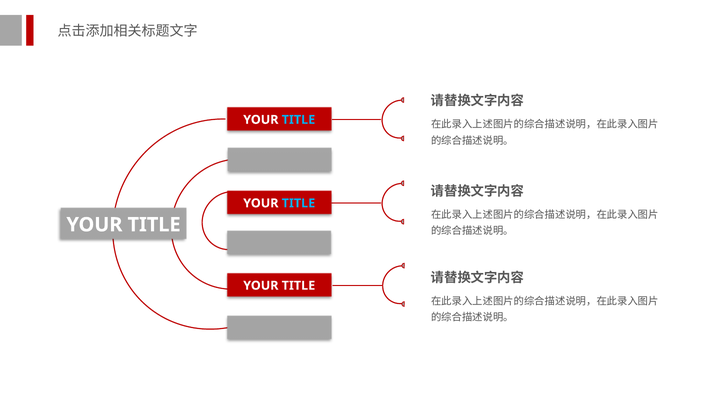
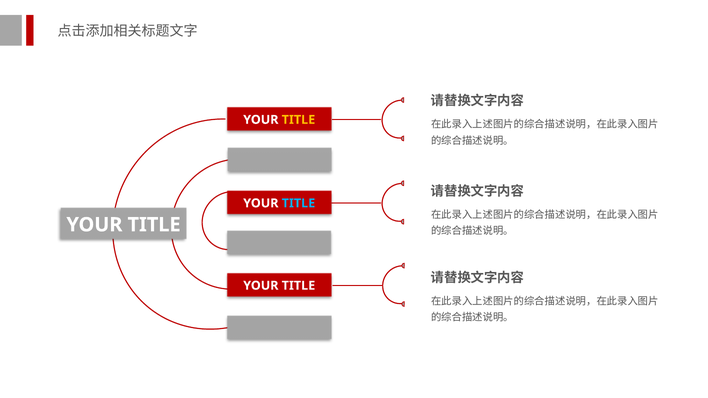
TITLE colour: light blue -> yellow (298, 120)
